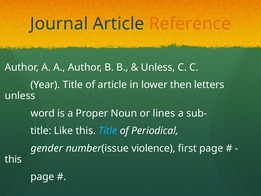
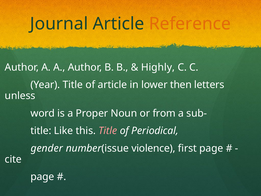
Unless: Unless -> Highly (158, 67)
lines: lines -> from (164, 113)
Title colour: light blue -> pink (108, 131)
this: this -> cite (13, 159)
